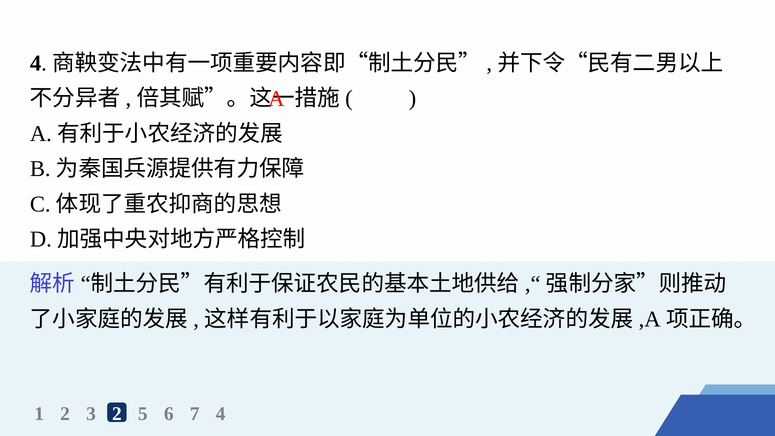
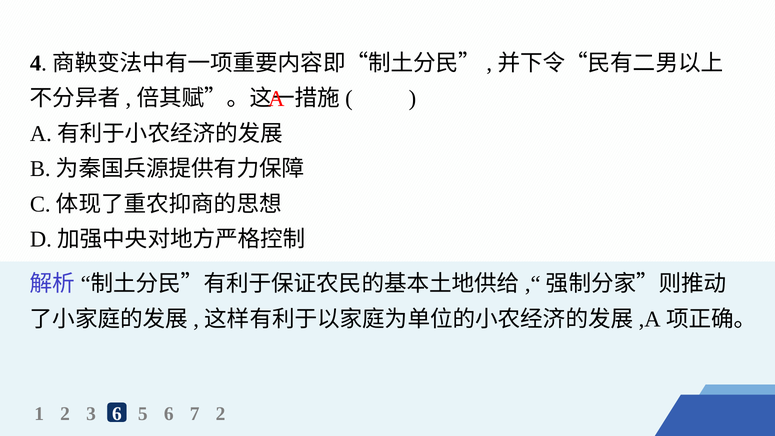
3 2: 2 -> 6 (117, 414)
7 4: 4 -> 2 (221, 414)
